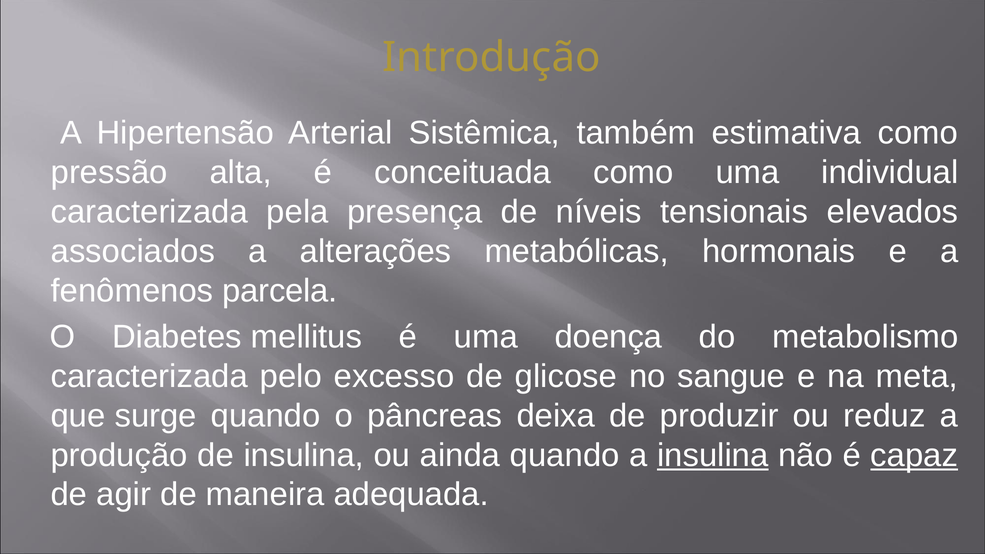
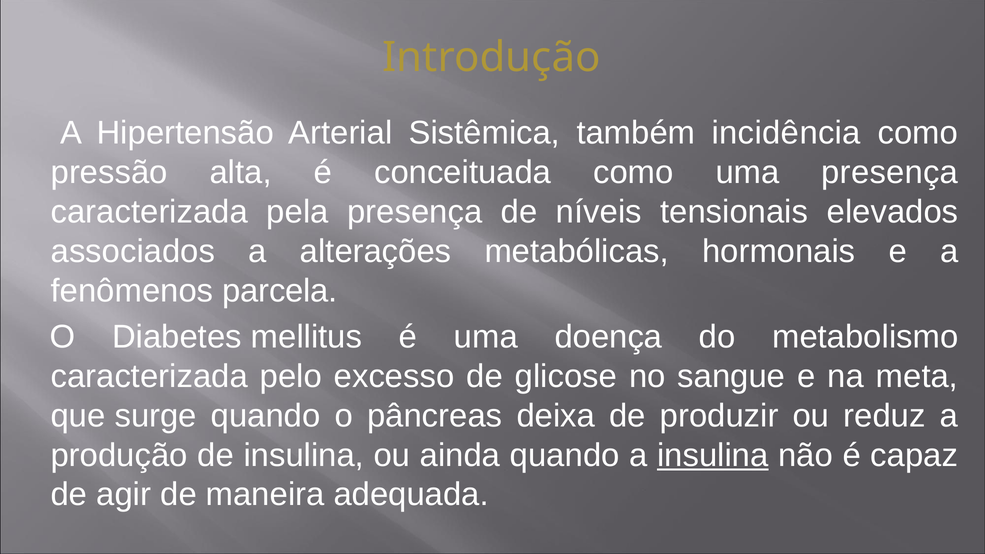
estimativa: estimativa -> incidência (786, 133)
uma individual: individual -> presença (890, 173)
capaz underline: present -> none (914, 455)
